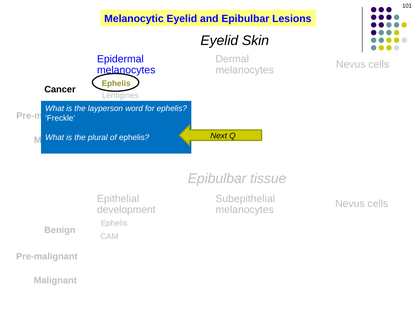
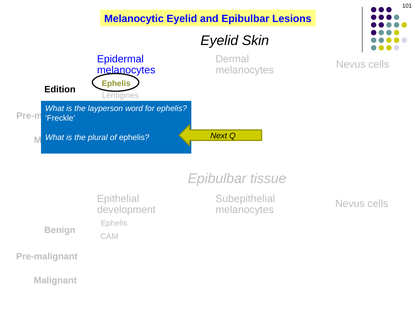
Cancer: Cancer -> Edition (60, 89)
